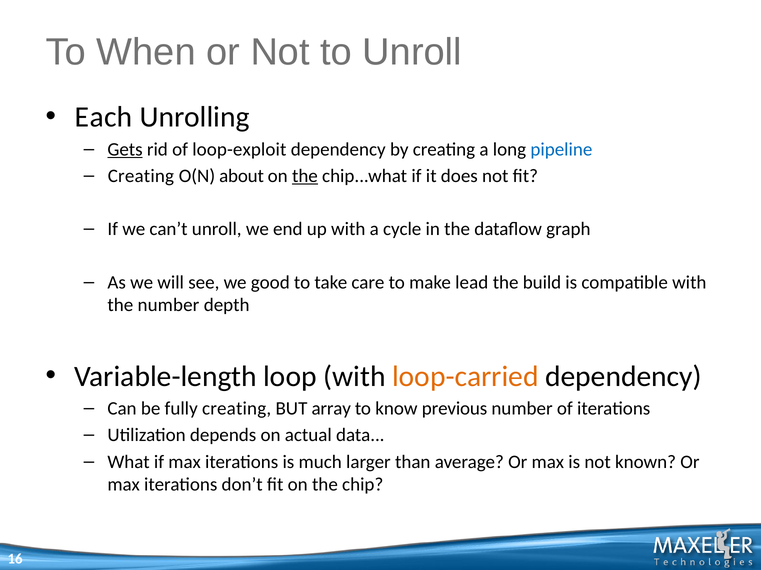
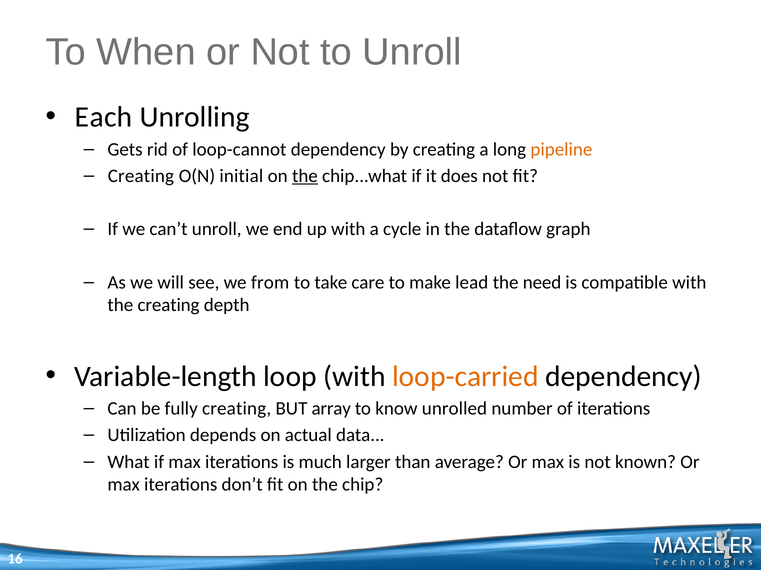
Gets underline: present -> none (125, 149)
loop-exploit: loop-exploit -> loop-cannot (239, 149)
pipeline colour: blue -> orange (561, 149)
about: about -> initial (241, 176)
good: good -> from (270, 283)
build: build -> need (542, 283)
the number: number -> creating (169, 305)
previous: previous -> unrolled (454, 409)
